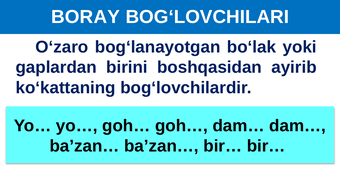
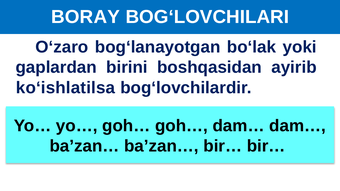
ko‘kattaning: ko‘kattaning -> ko‘ishlatilsa (66, 88)
